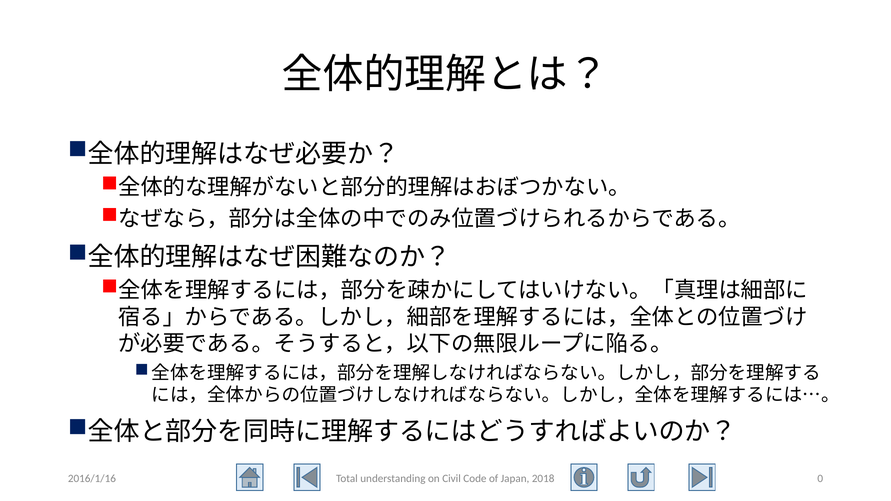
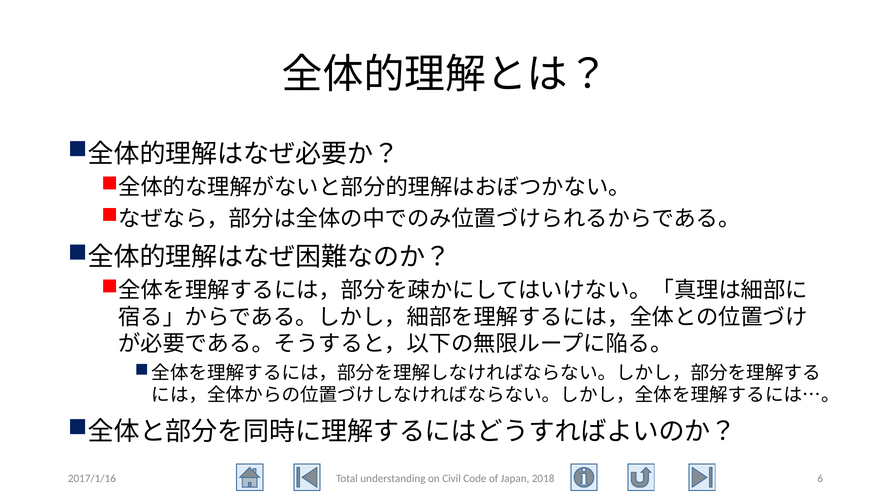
2016/1/16: 2016/1/16 -> 2017/1/16 (92, 479)
0: 0 -> 6 (820, 479)
